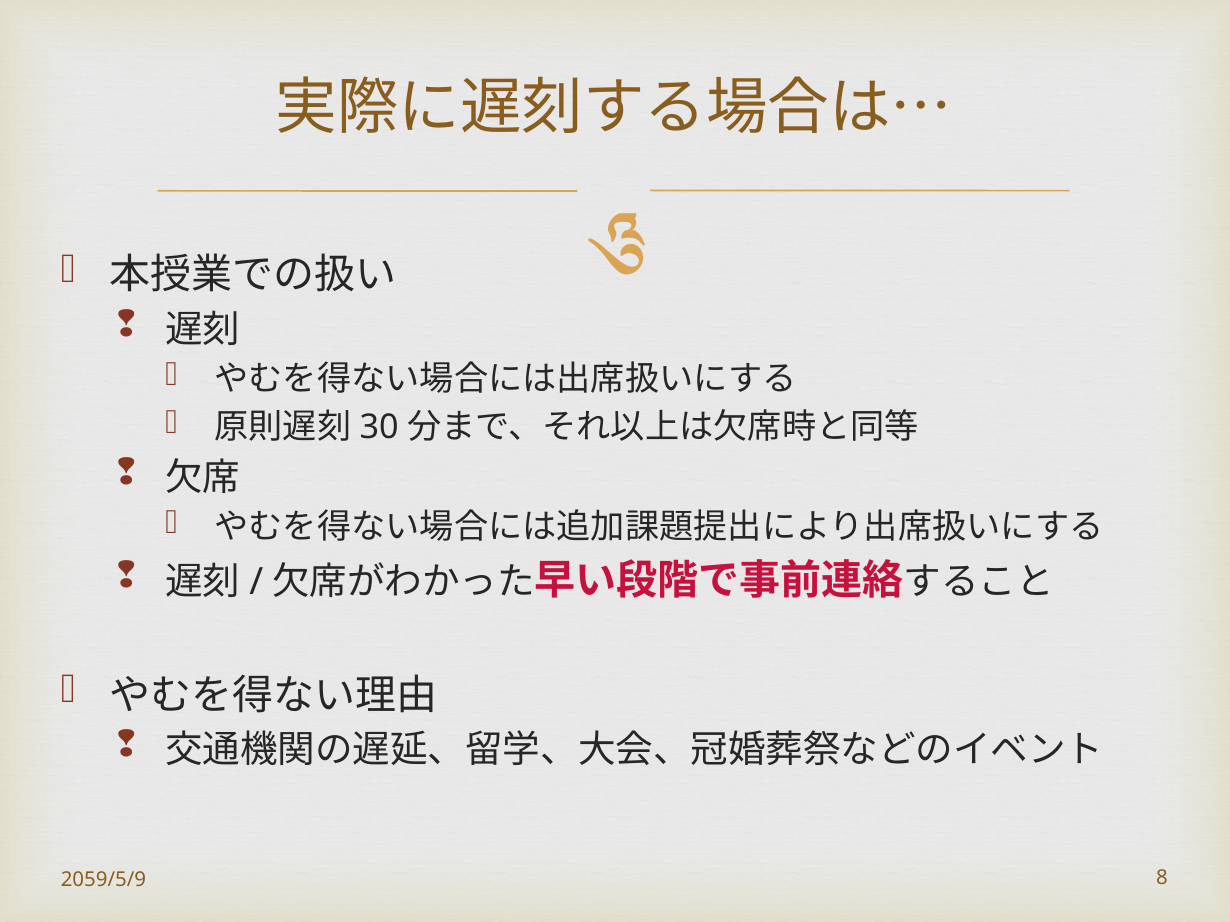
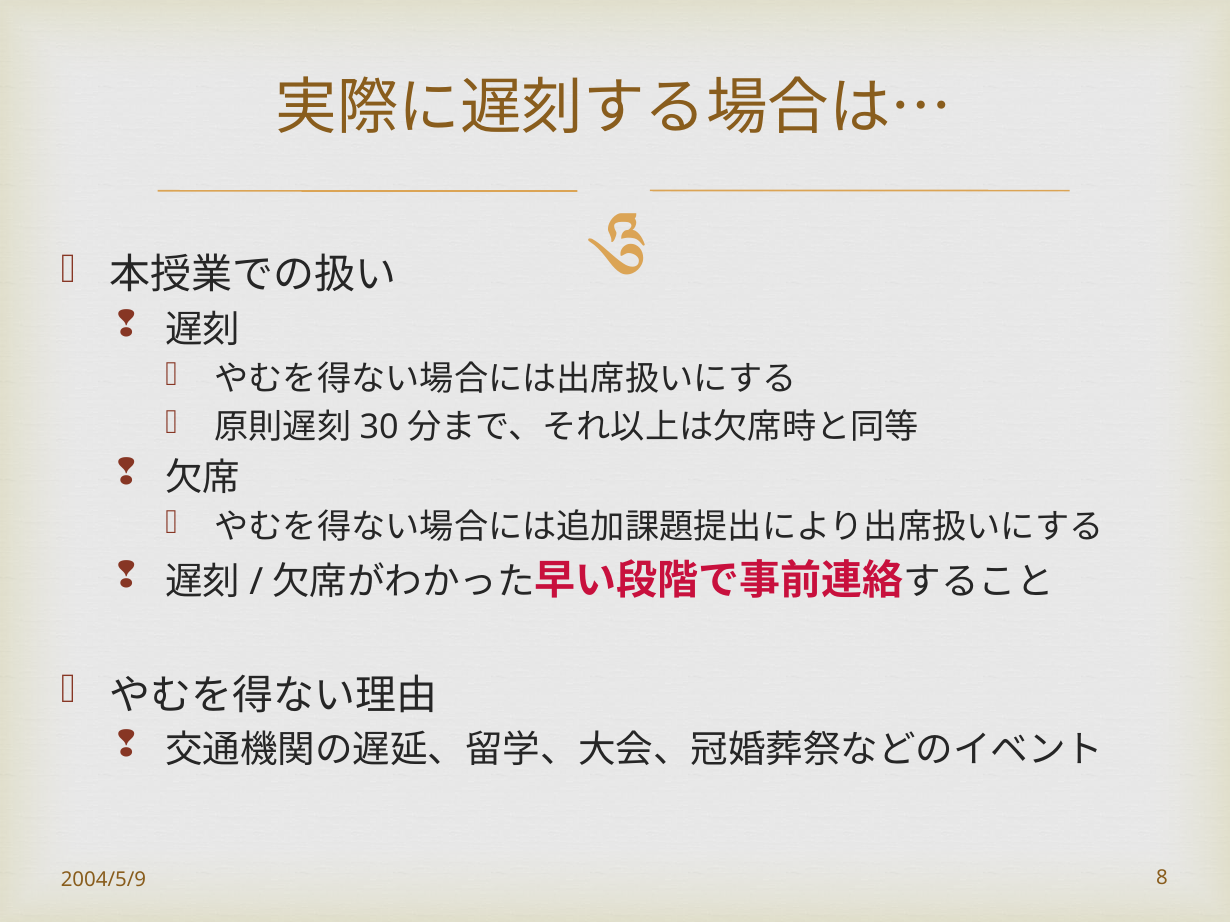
2059/5/9: 2059/5/9 -> 2004/5/9 (103, 880)
